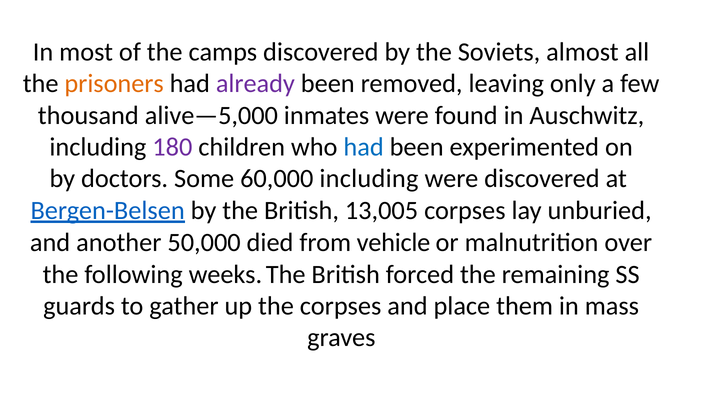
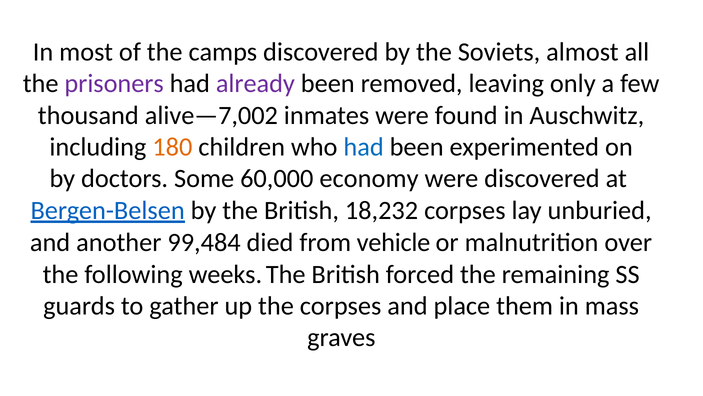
prisoners colour: orange -> purple (114, 84)
alive—5,000: alive—5,000 -> alive—7,002 (211, 115)
180 colour: purple -> orange (172, 147)
60,000 including: including -> economy (369, 178)
13,005: 13,005 -> 18,232 (382, 210)
50,000: 50,000 -> 99,484 (204, 242)
